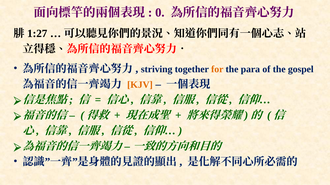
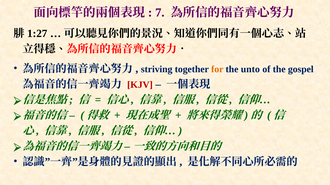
0: 0 -> 7 (160, 13)
para: para -> unto (250, 69)
KJV colour: orange -> red (140, 85)
